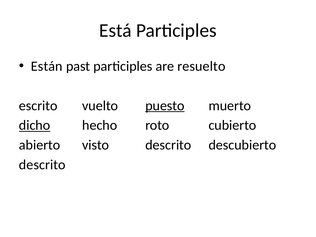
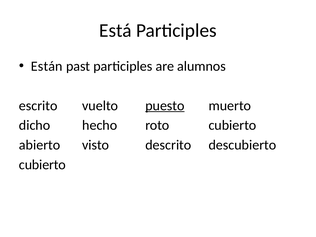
resuelto: resuelto -> alumnos (202, 66)
dicho underline: present -> none (35, 125)
descrito: descrito -> cubierto (42, 165)
